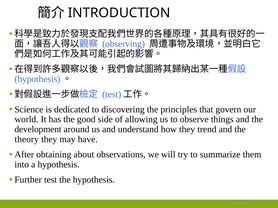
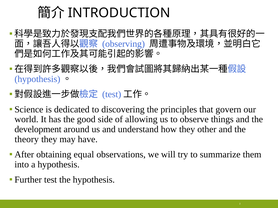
trend: trend -> other (207, 130)
about: about -> equal (84, 155)
